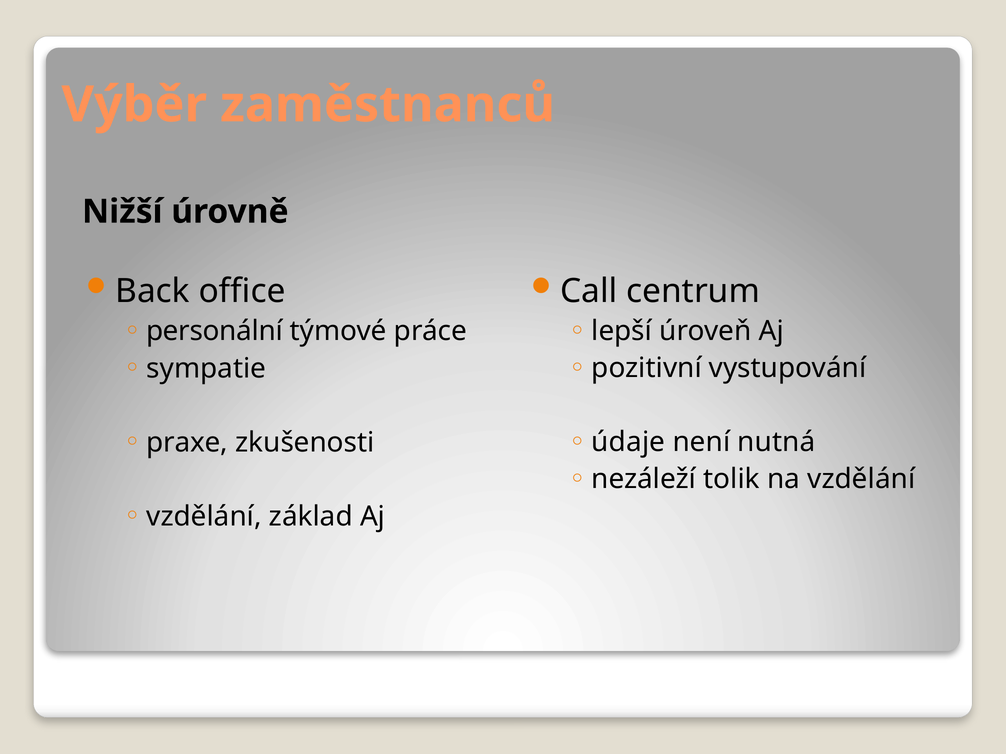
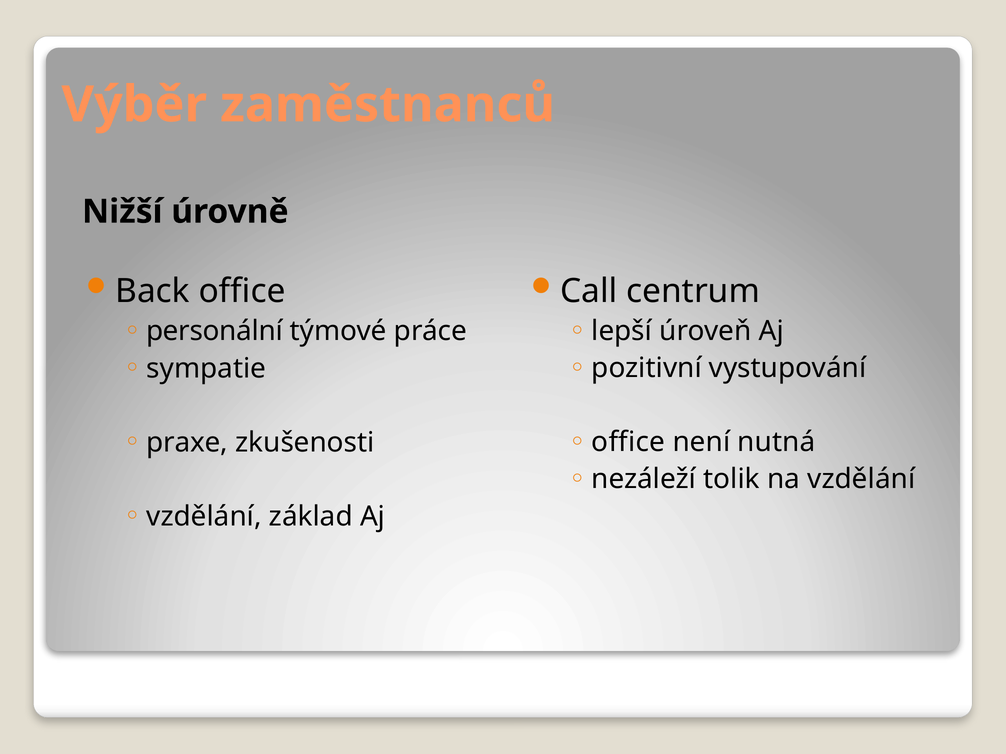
údaje: údaje -> office (628, 443)
